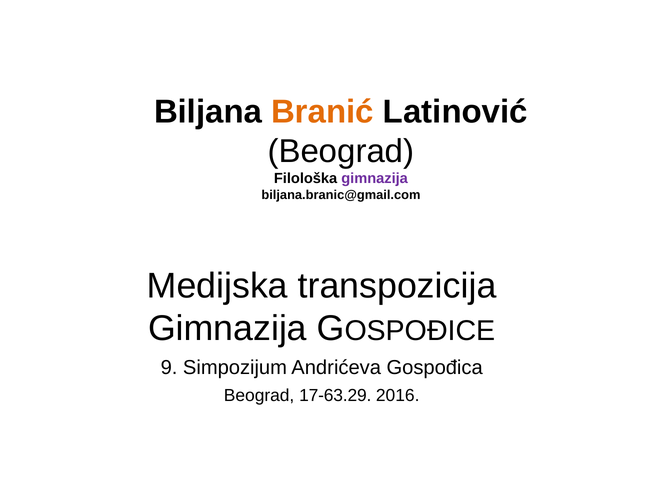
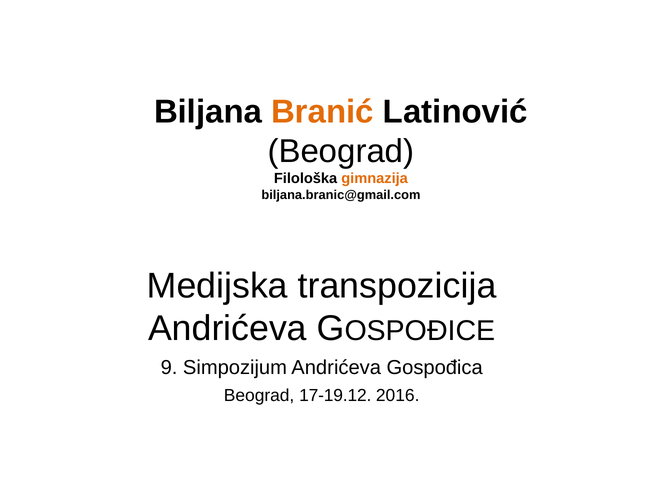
gimnazija colour: purple -> orange (375, 179)
Gimnazija: Gimnazija -> Andrićeva (227, 329)
17-63.29: 17-63.29 -> 17-19.12 (335, 396)
